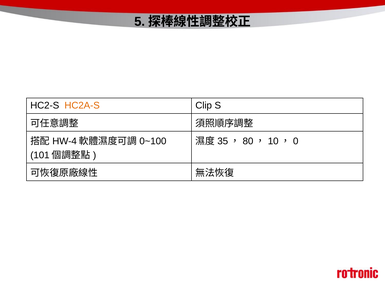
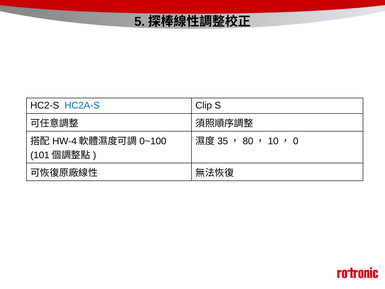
HC2A-S colour: orange -> blue (82, 105)
